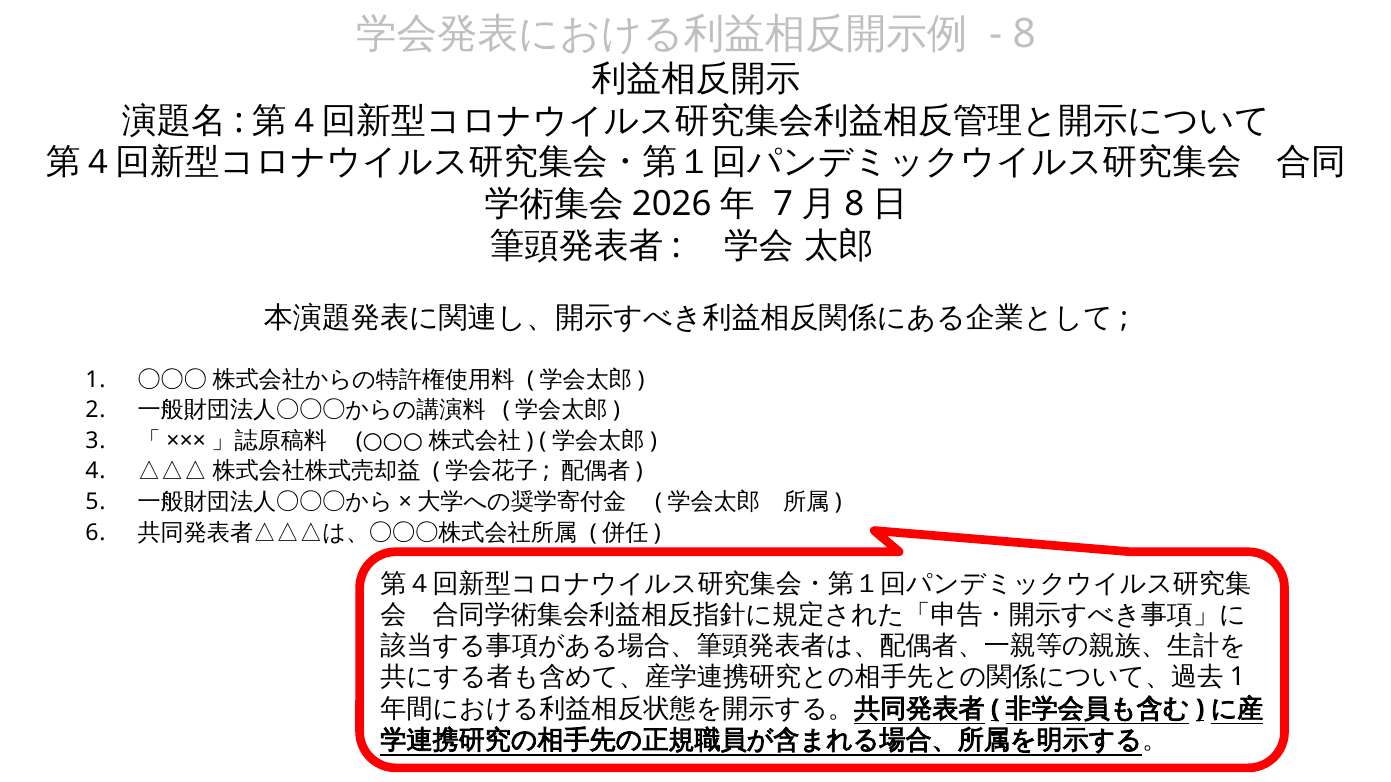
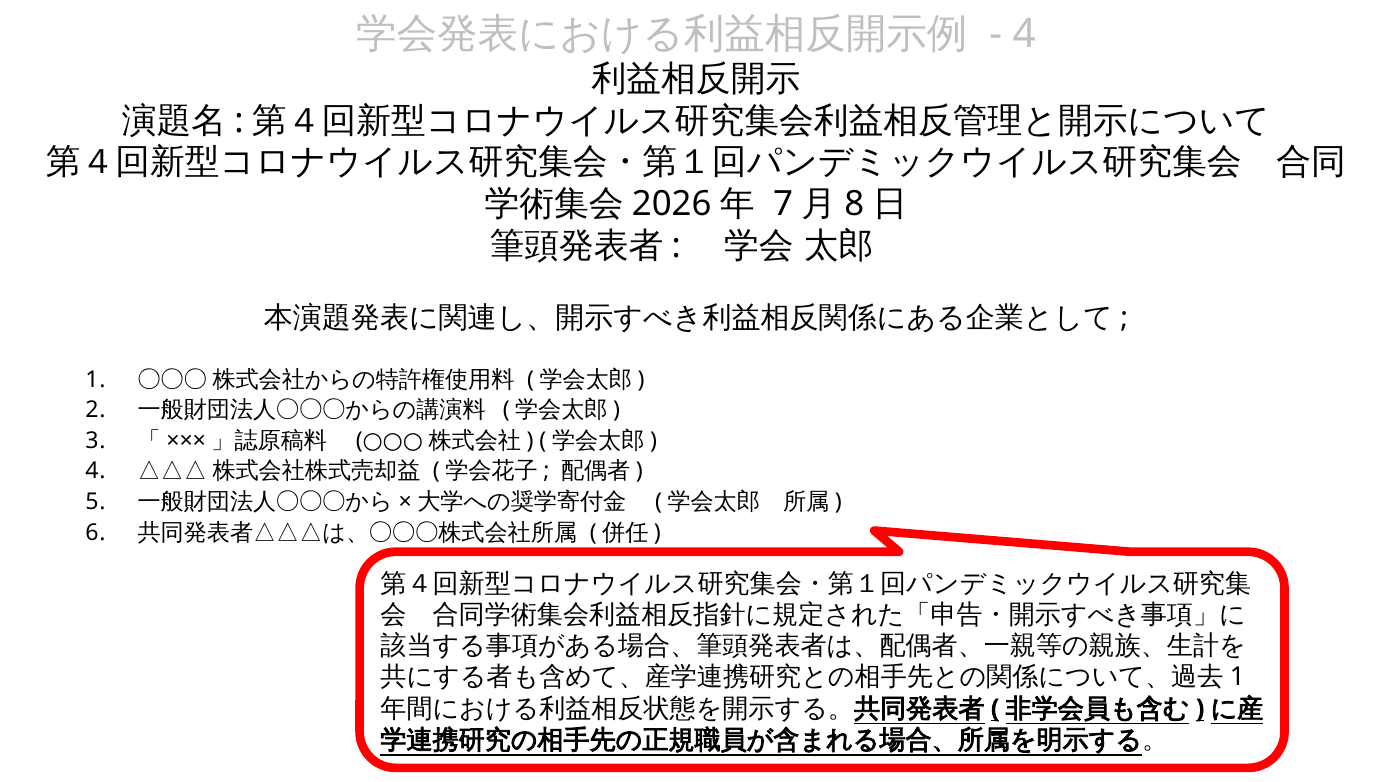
8: 8 -> 4 (1024, 34)
